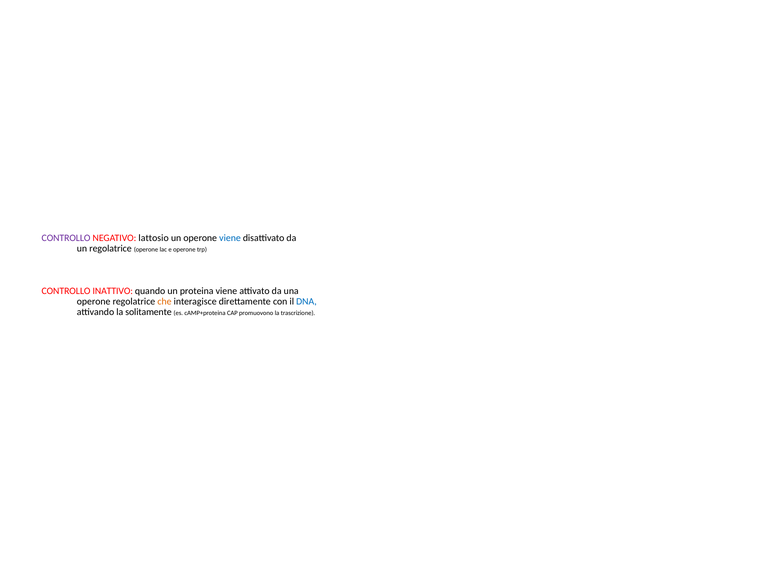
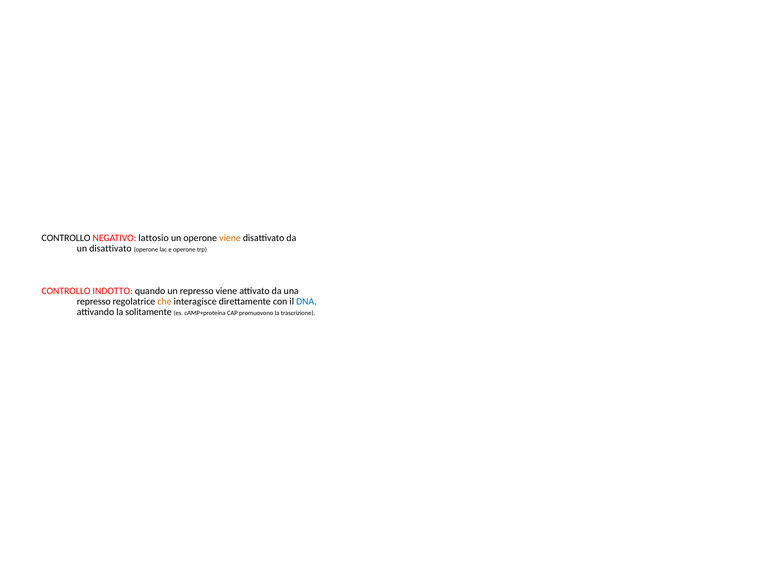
CONTROLLO colour: purple -> black (66, 238)
viene colour: blue -> orange (230, 238)
un regolatrice: regolatrice -> disattivato (110, 249)
INATTIVO: INATTIVO -> INDOTTO (113, 291)
un proteina: proteina -> represso (197, 291)
operone: operone -> represso (94, 302)
